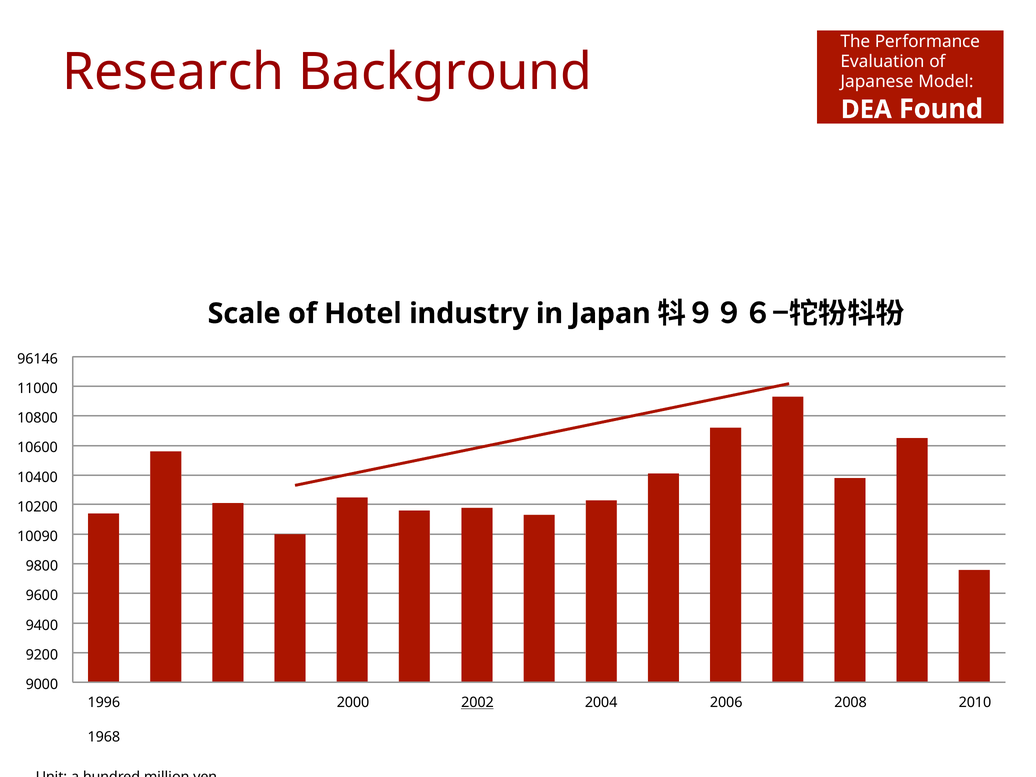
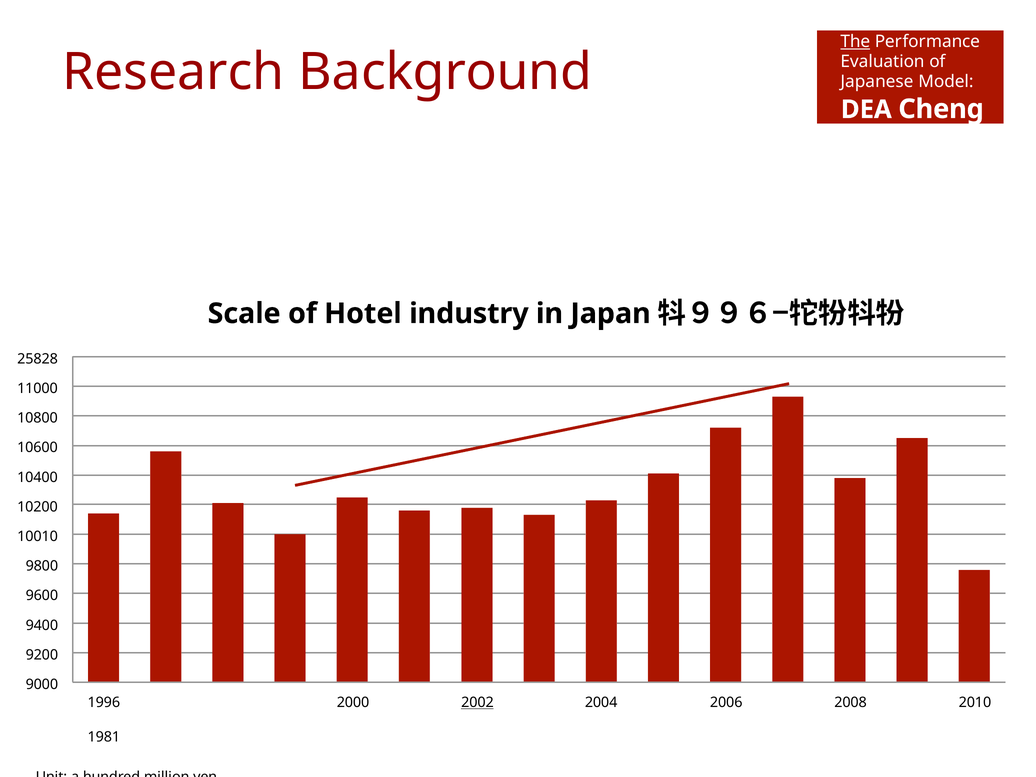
The underline: none -> present (855, 41)
Found: Found -> Cheng (941, 109)
96146: 96146 -> 25828 (38, 359)
10090: 10090 -> 10010 (38, 536)
1968: 1968 -> 1981 (104, 737)
